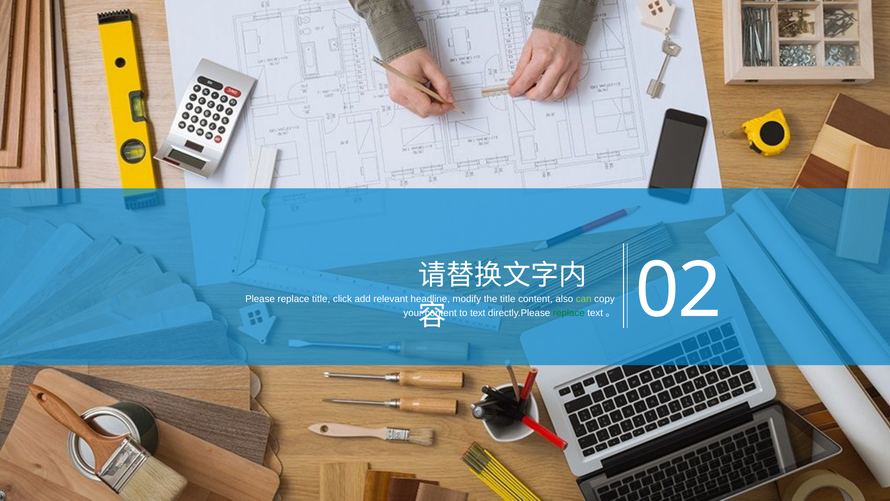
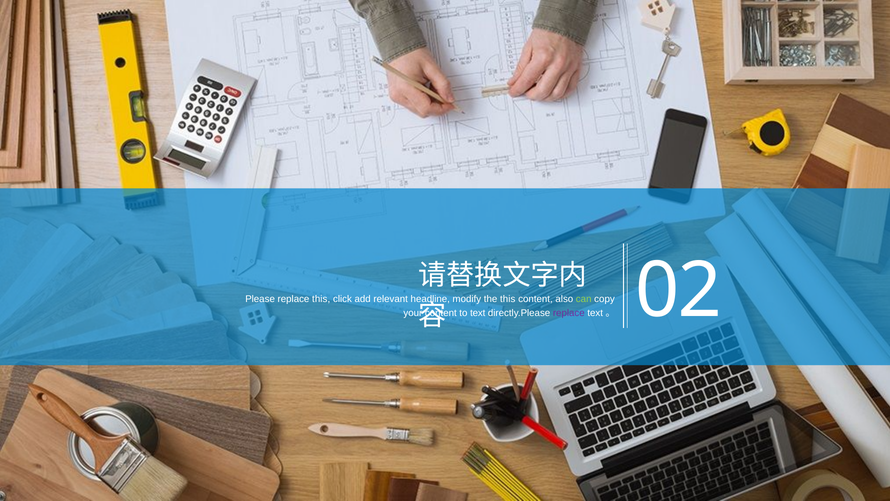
replace title: title -> this (321, 299)
the title: title -> this (508, 299)
replace colour: green -> purple (569, 313)
